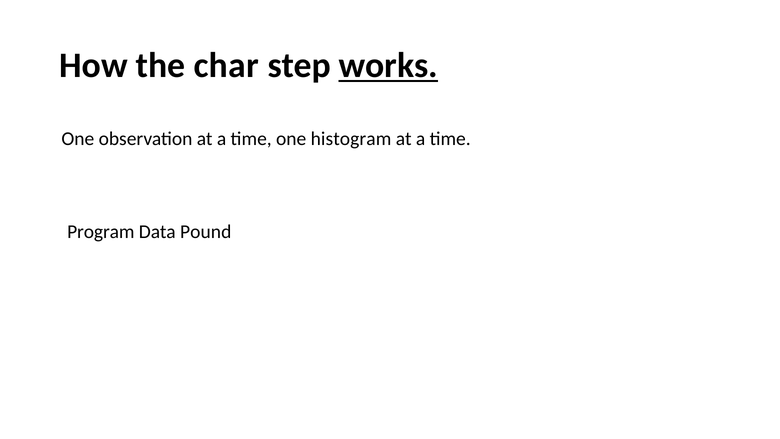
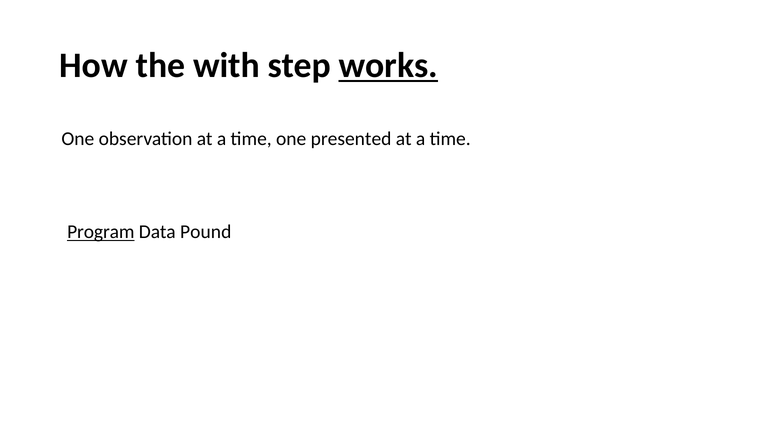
char: char -> with (227, 66)
histogram: histogram -> presented (351, 138)
Program underline: none -> present (101, 232)
